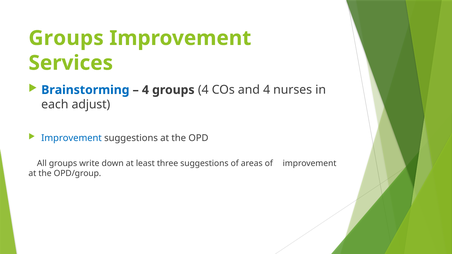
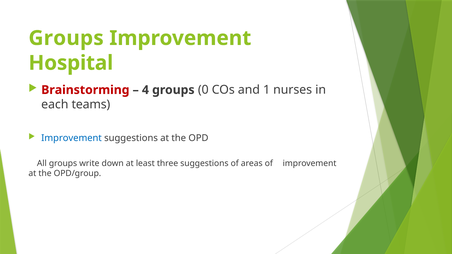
Services: Services -> Hospital (71, 63)
Brainstorming colour: blue -> red (85, 90)
groups 4: 4 -> 0 (203, 90)
and 4: 4 -> 1 (267, 90)
adjust: adjust -> teams (91, 105)
